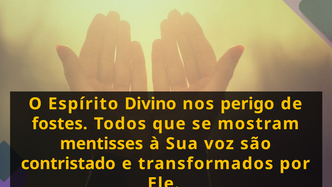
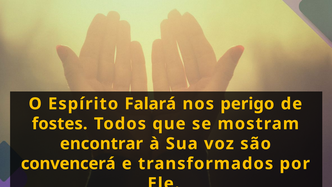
Divino: Divino -> Falará (150, 104)
mentisses: mentisses -> encontrar (101, 144)
contristado: contristado -> convencerá (68, 163)
